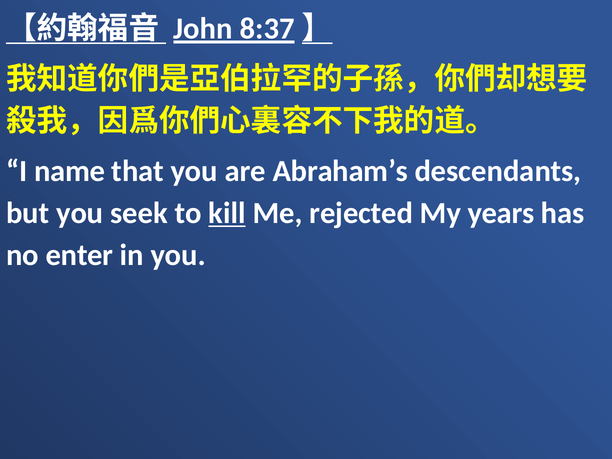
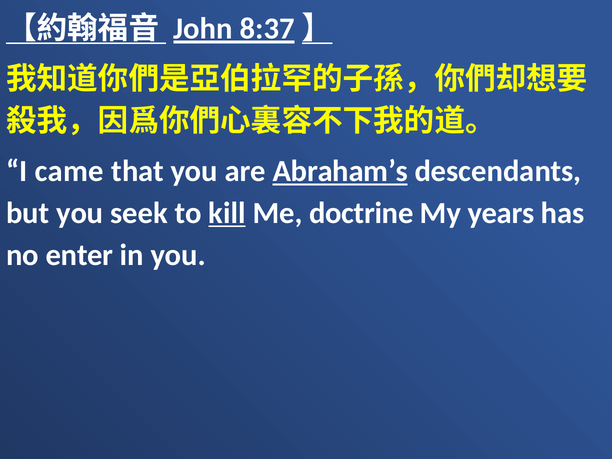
name: name -> came (69, 171)
Abraham’s underline: none -> present (340, 171)
rejected: rejected -> doctrine (361, 213)
